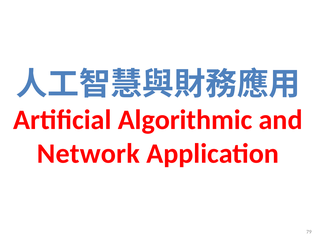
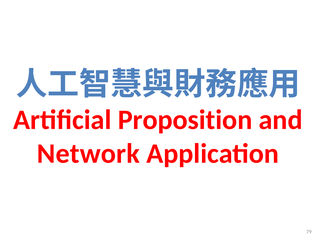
Algorithmic: Algorithmic -> Proposition (185, 120)
